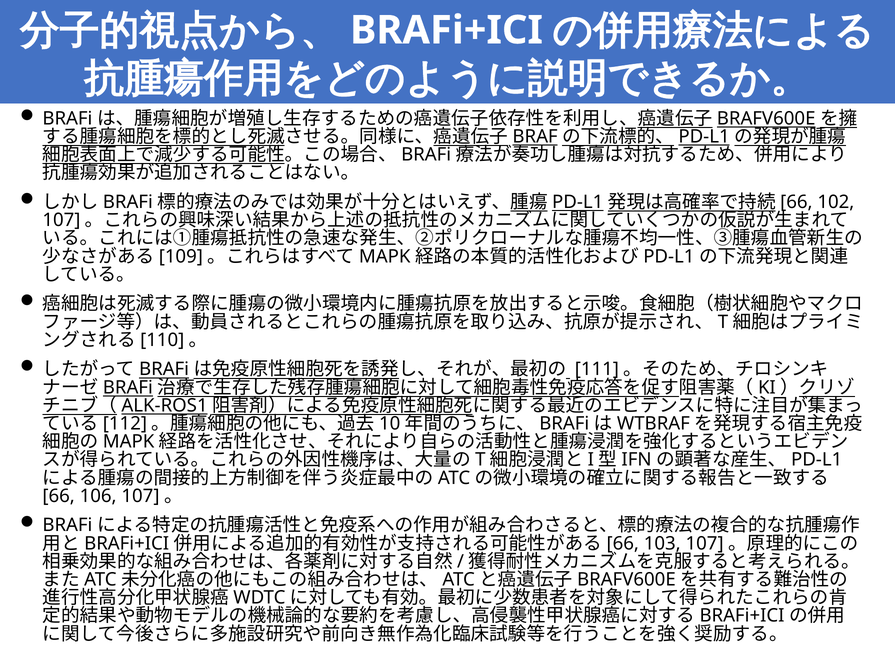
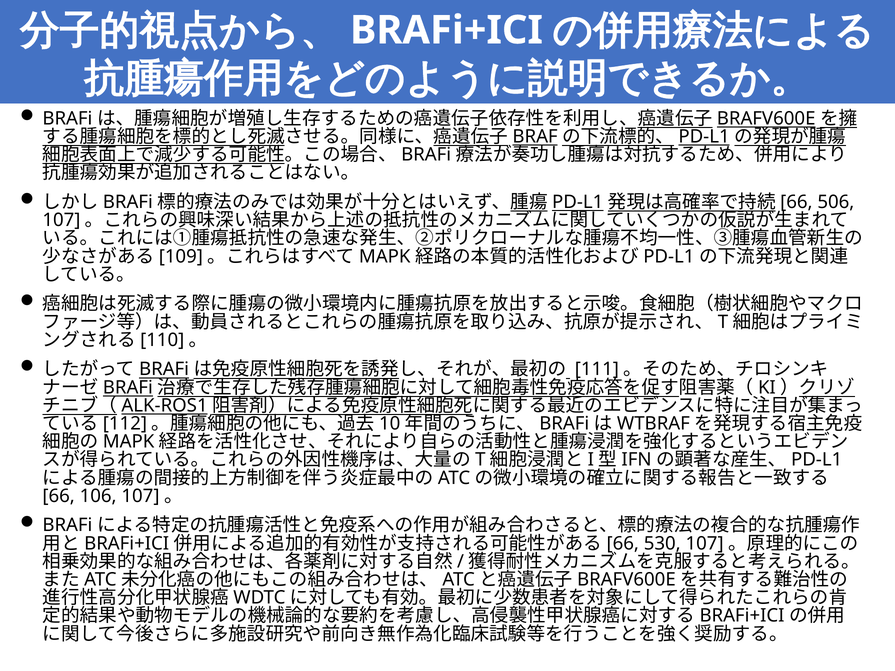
102: 102 -> 506 (836, 202)
103: 103 -> 530 (662, 544)
